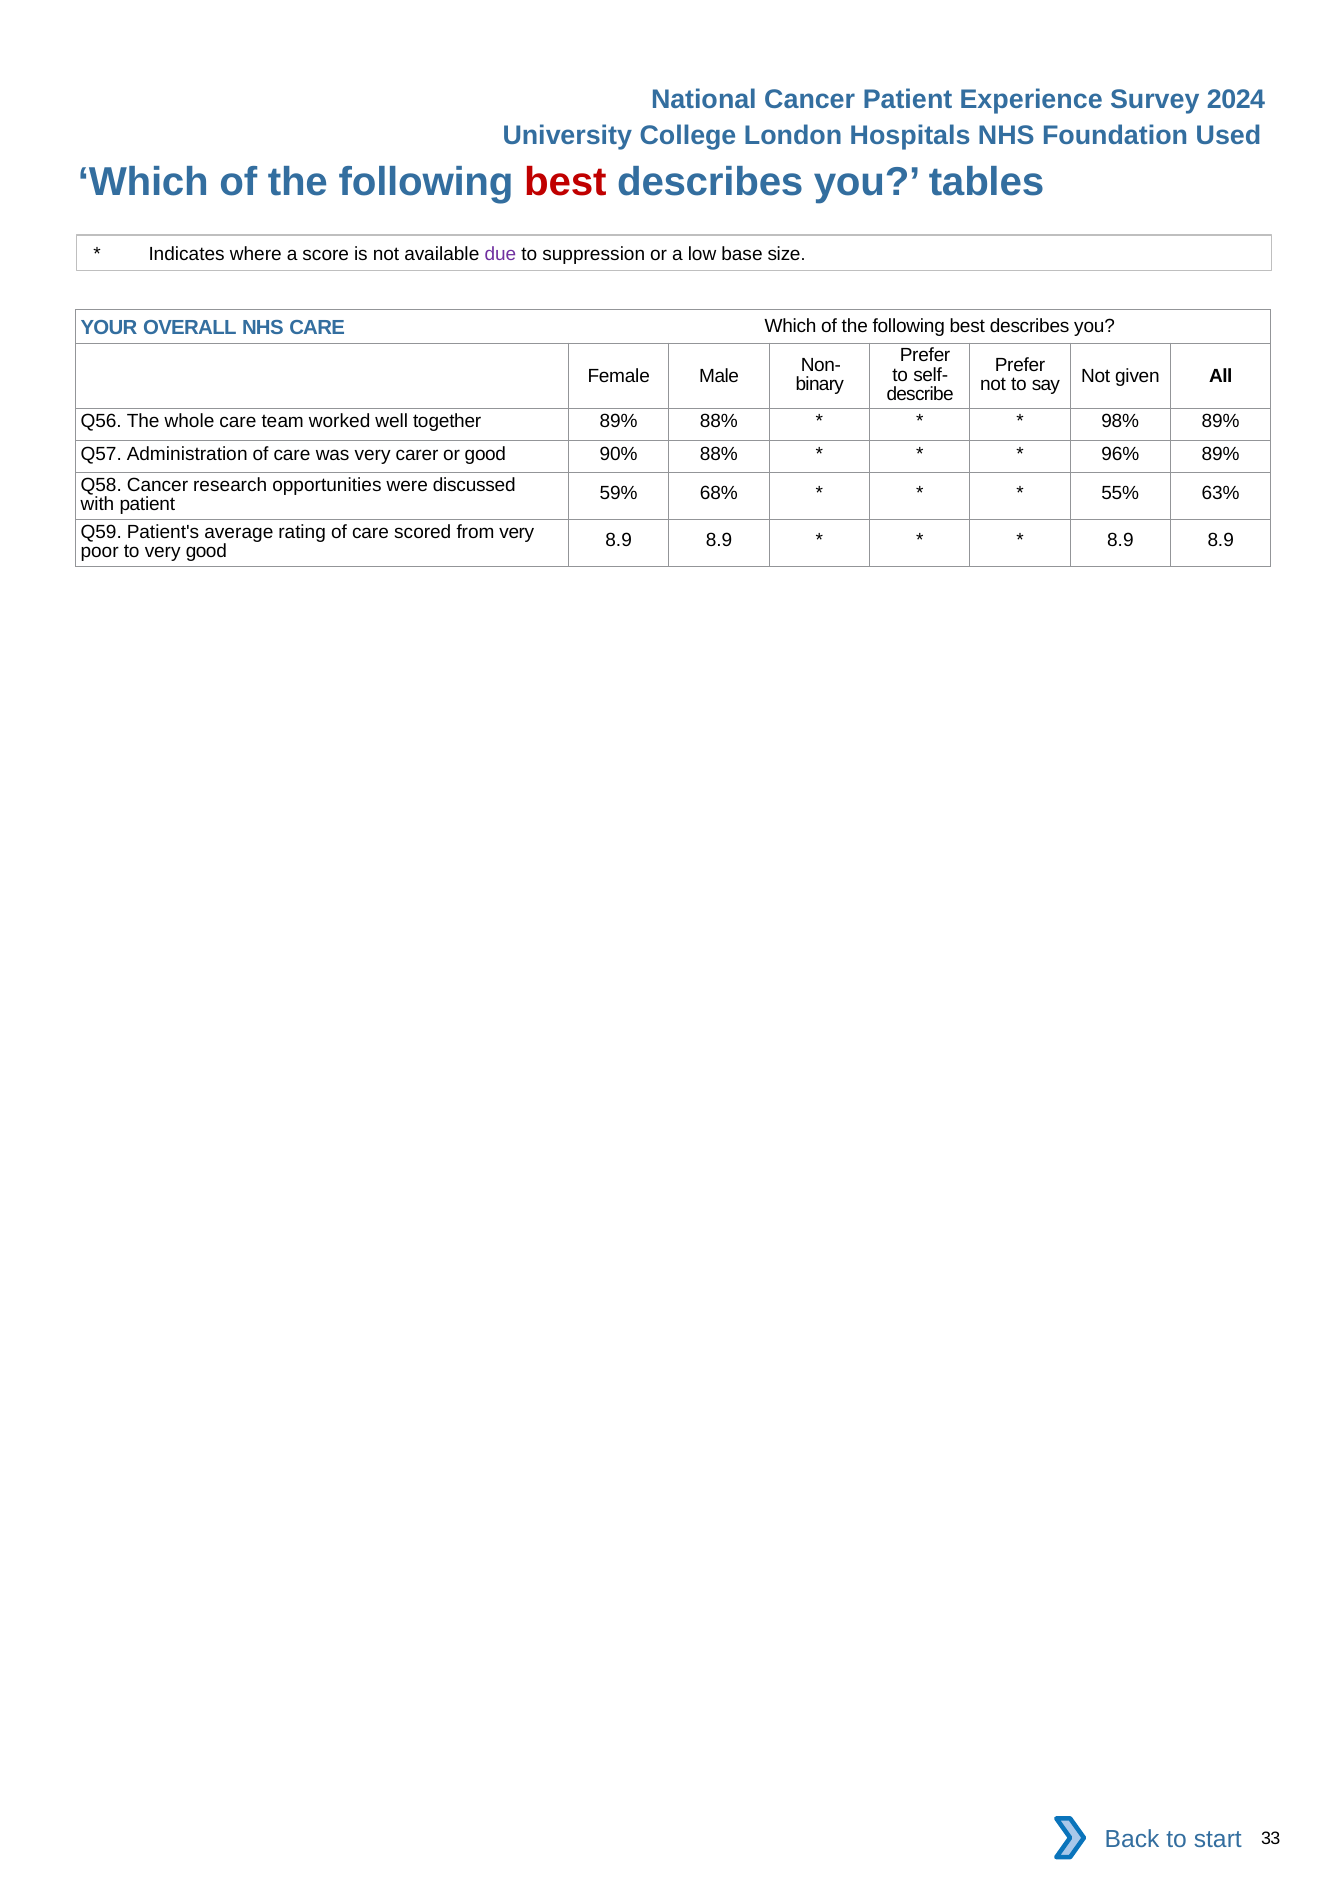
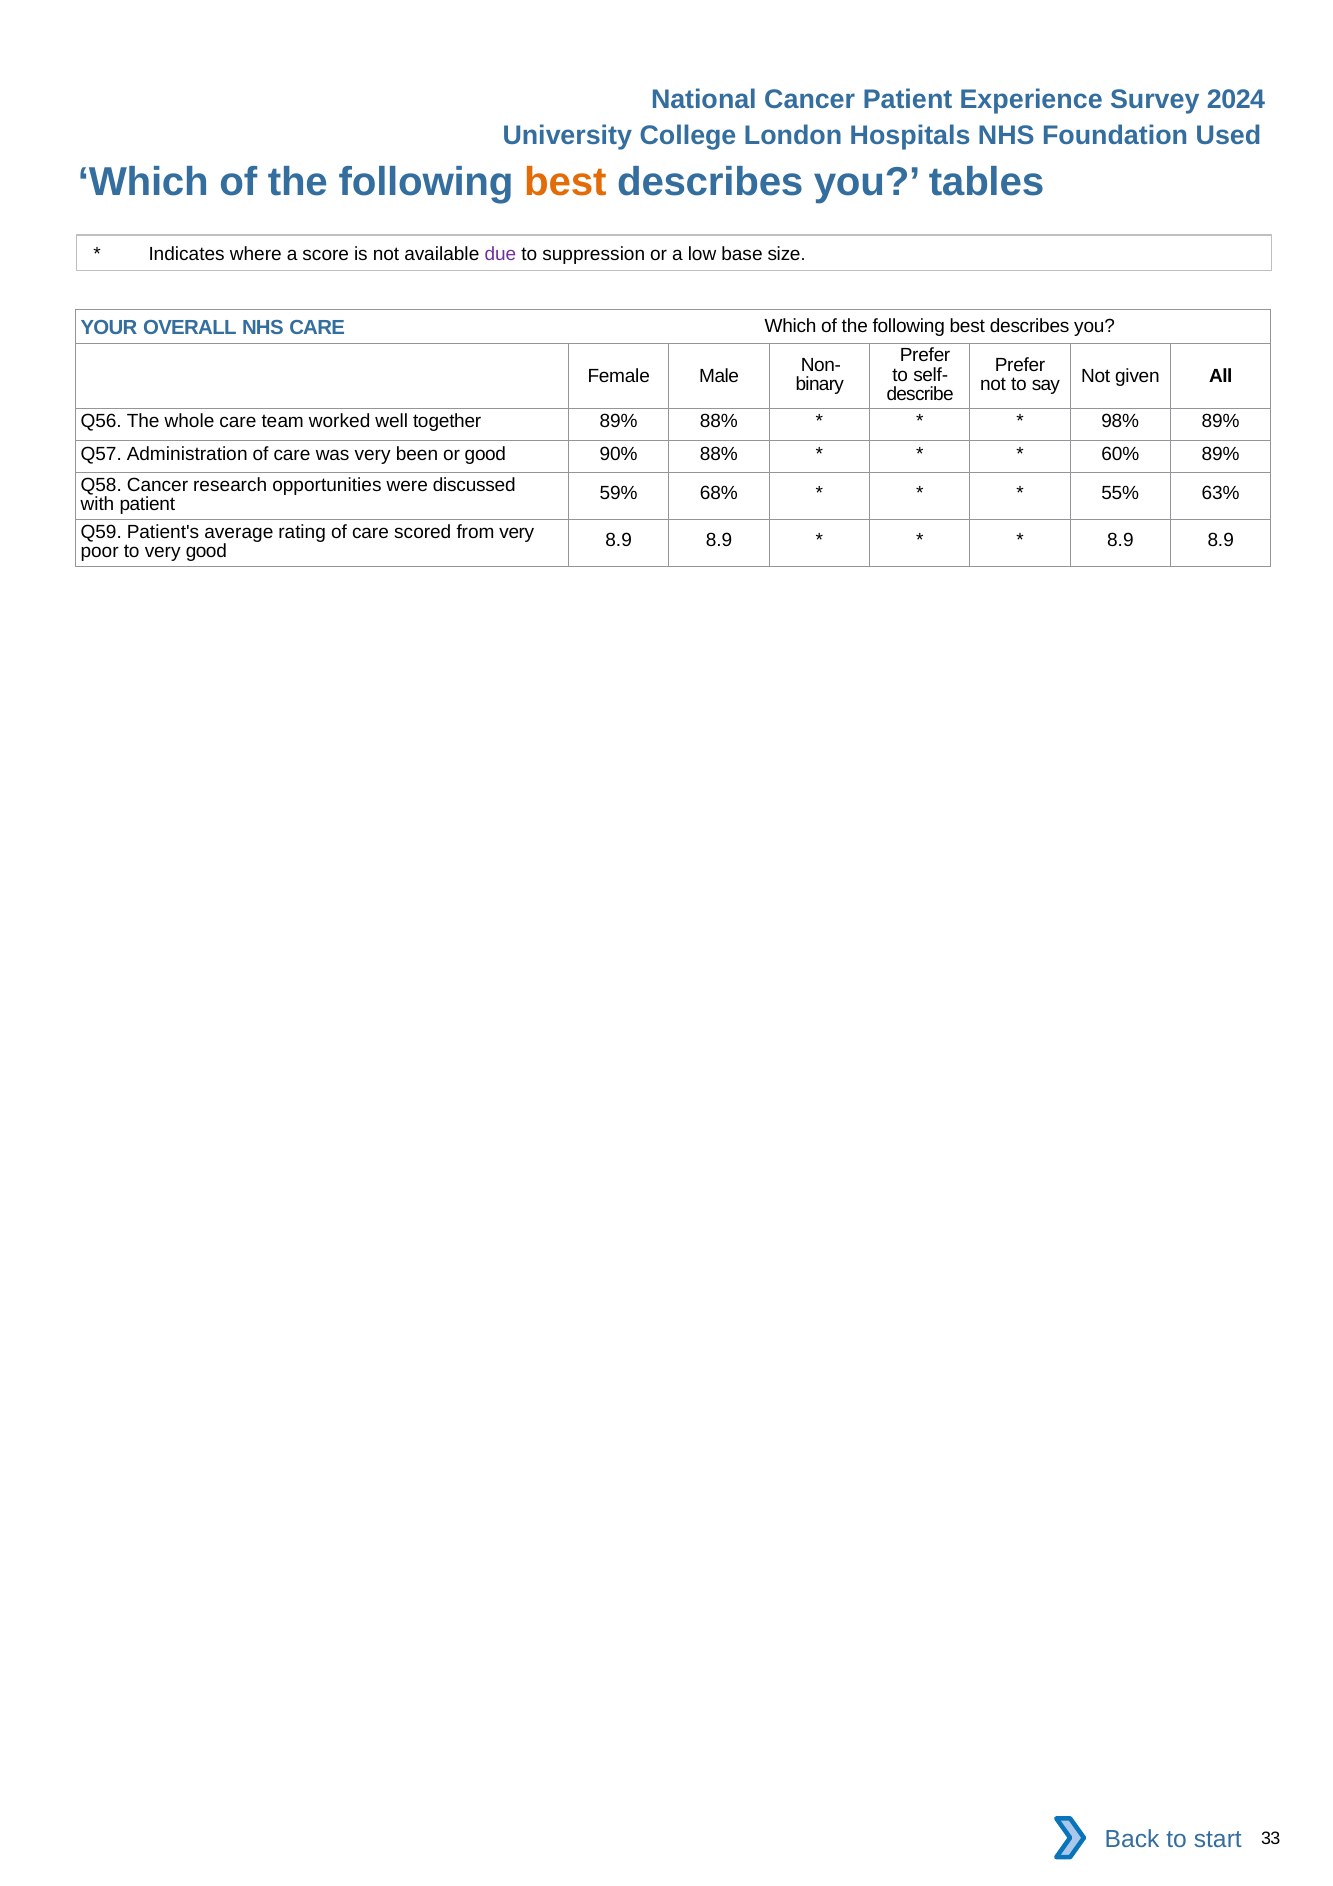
best colour: red -> orange (565, 182)
carer: carer -> been (417, 454)
96%: 96% -> 60% (1120, 454)
